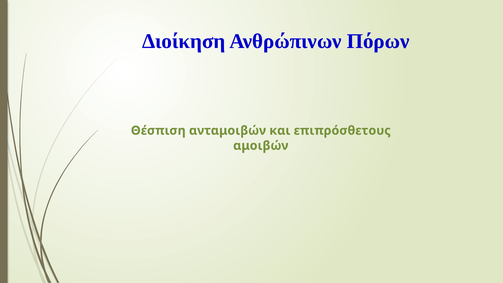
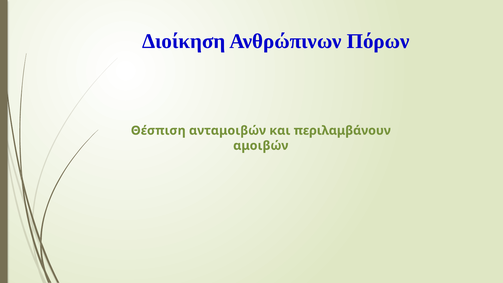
επιπρόσθετους: επιπρόσθετους -> περιλαμβάνουν (342, 131)
